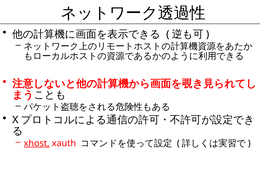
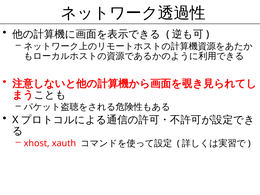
xhost underline: present -> none (37, 143)
